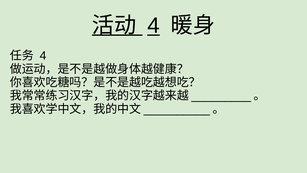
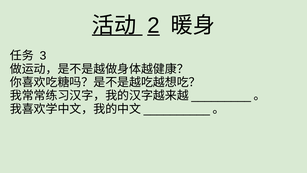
4: 4 -> 2 (154, 25)
4: 4 -> 3 (43, 56)
